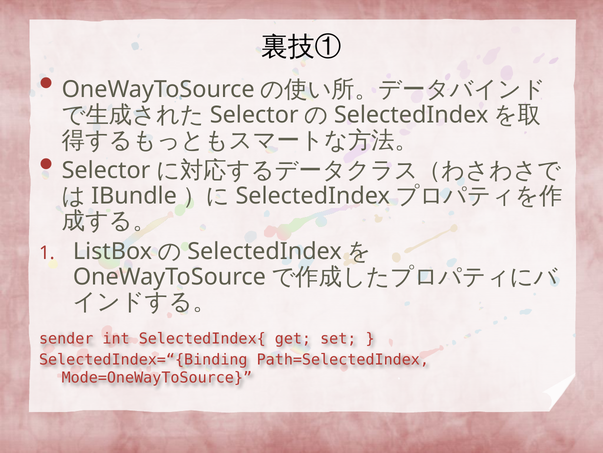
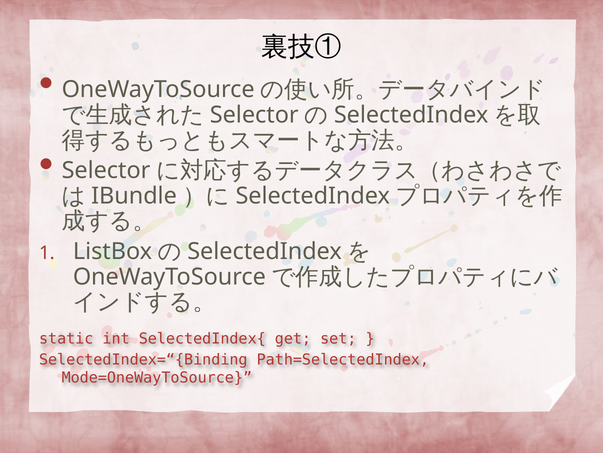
sender: sender -> static (66, 338)
